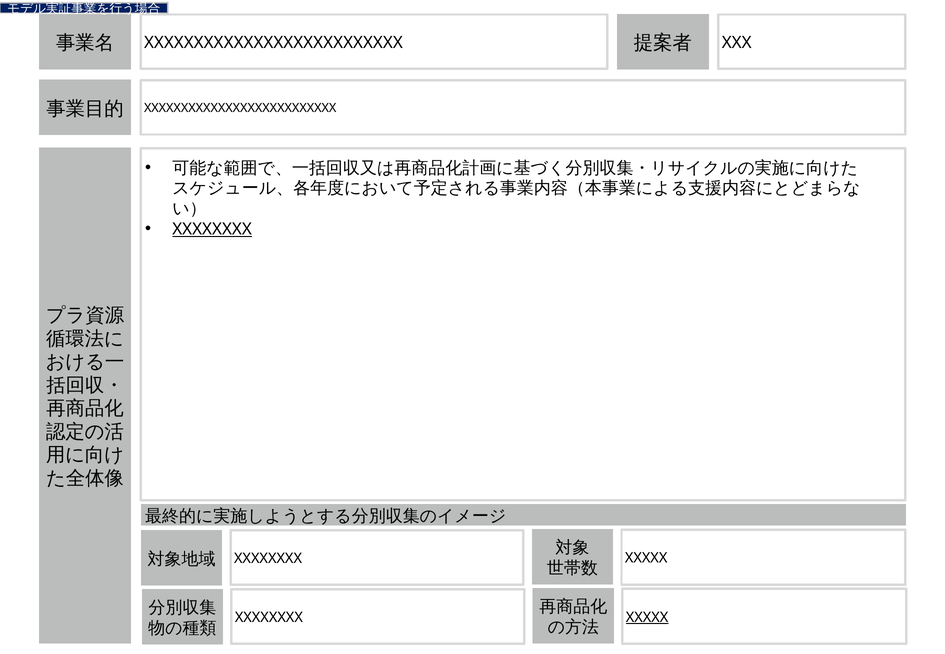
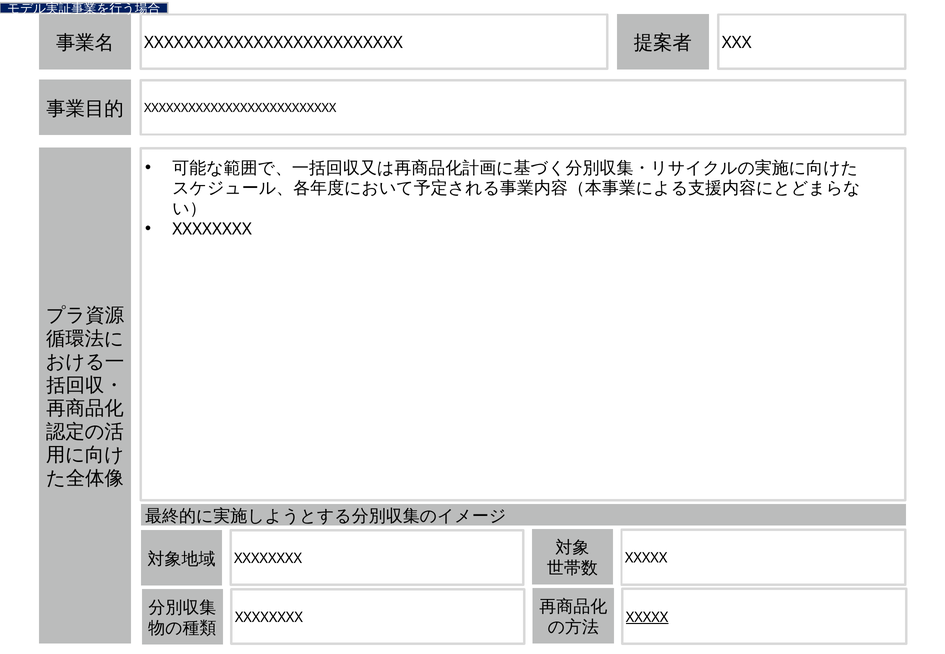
XXXXXXXX underline: present -> none (212, 229)
